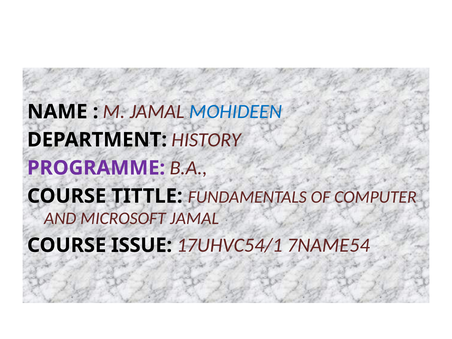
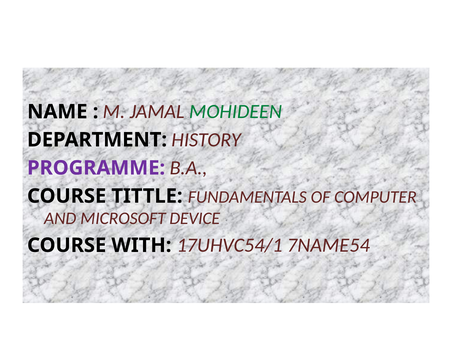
MOHIDEEN colour: blue -> green (236, 112)
MICROSOFT JAMAL: JAMAL -> DEVICE (195, 218)
ISSUE: ISSUE -> WITH (141, 245)
